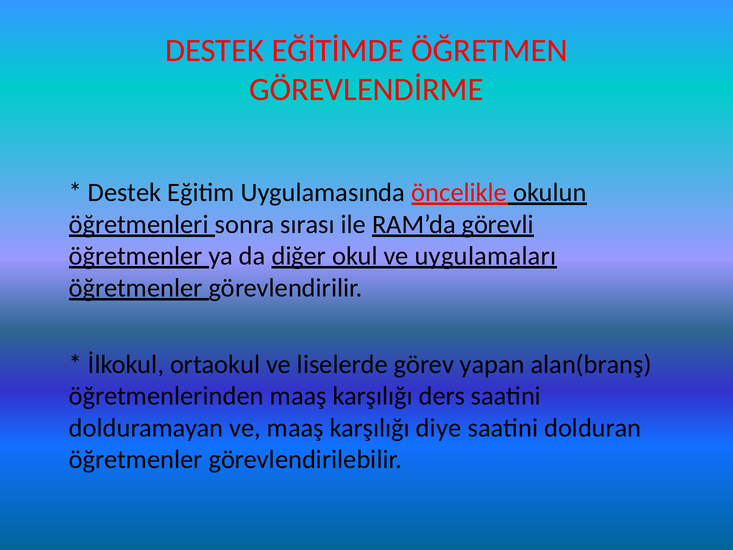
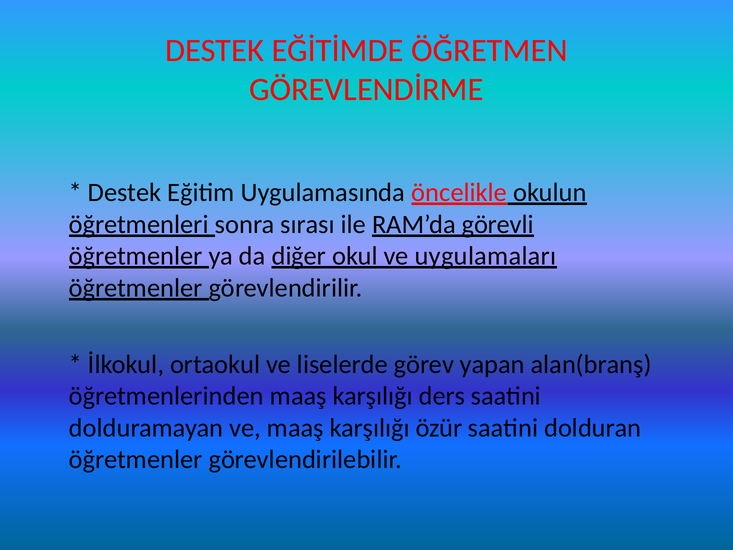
diye: diye -> özür (439, 428)
